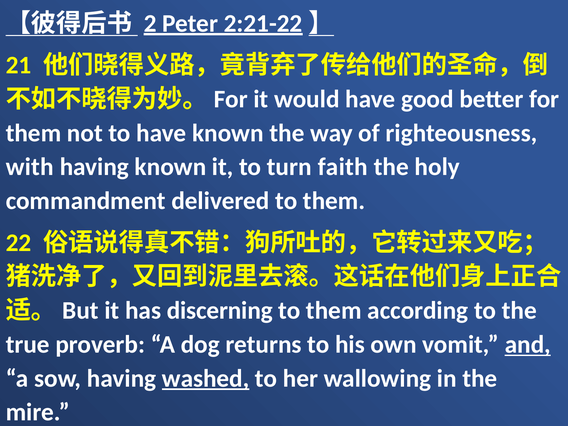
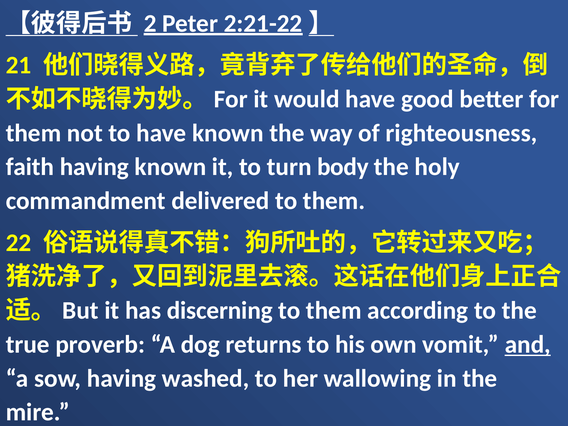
with: with -> faith (30, 167)
faith: faith -> body (343, 167)
washed underline: present -> none (206, 378)
